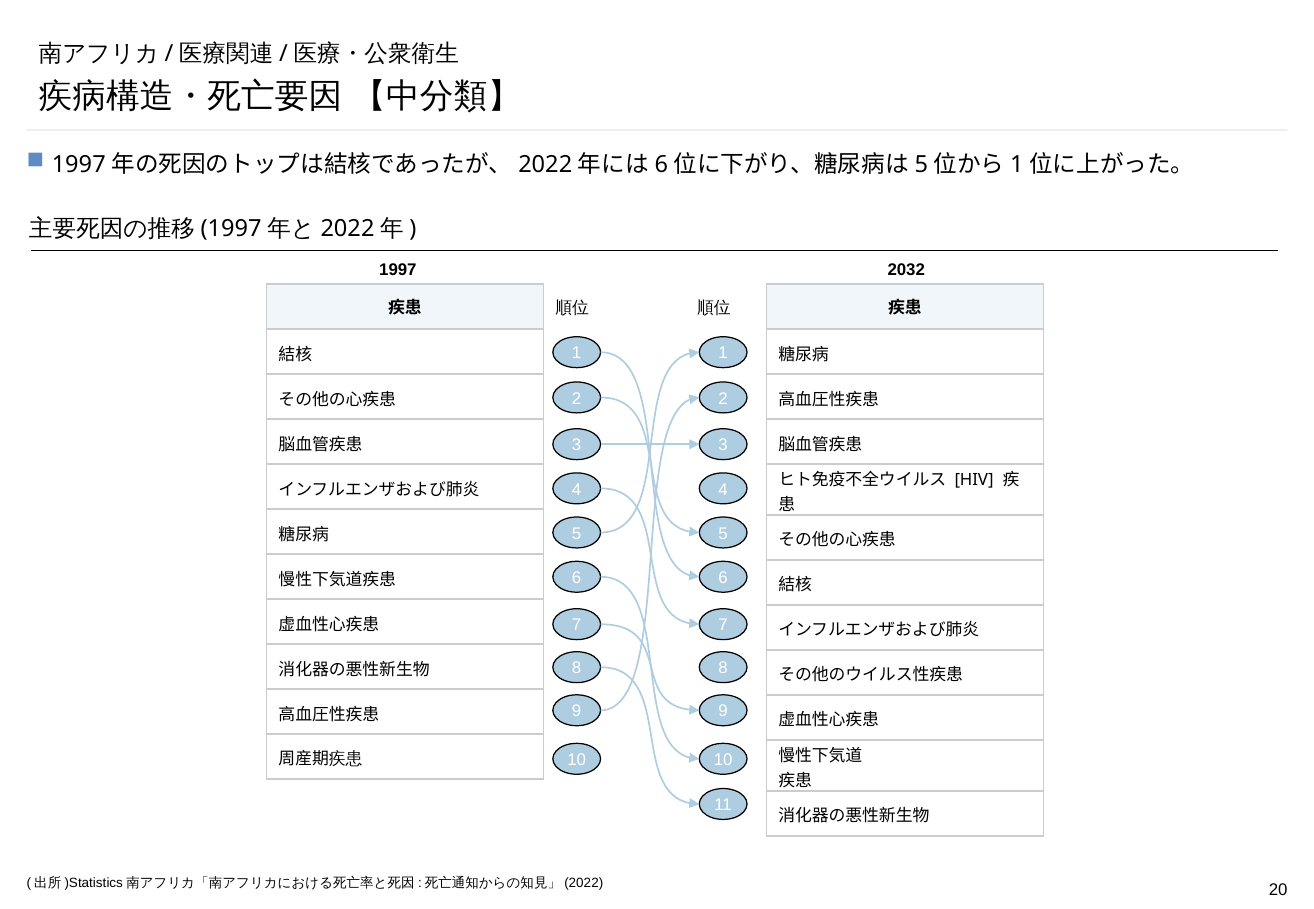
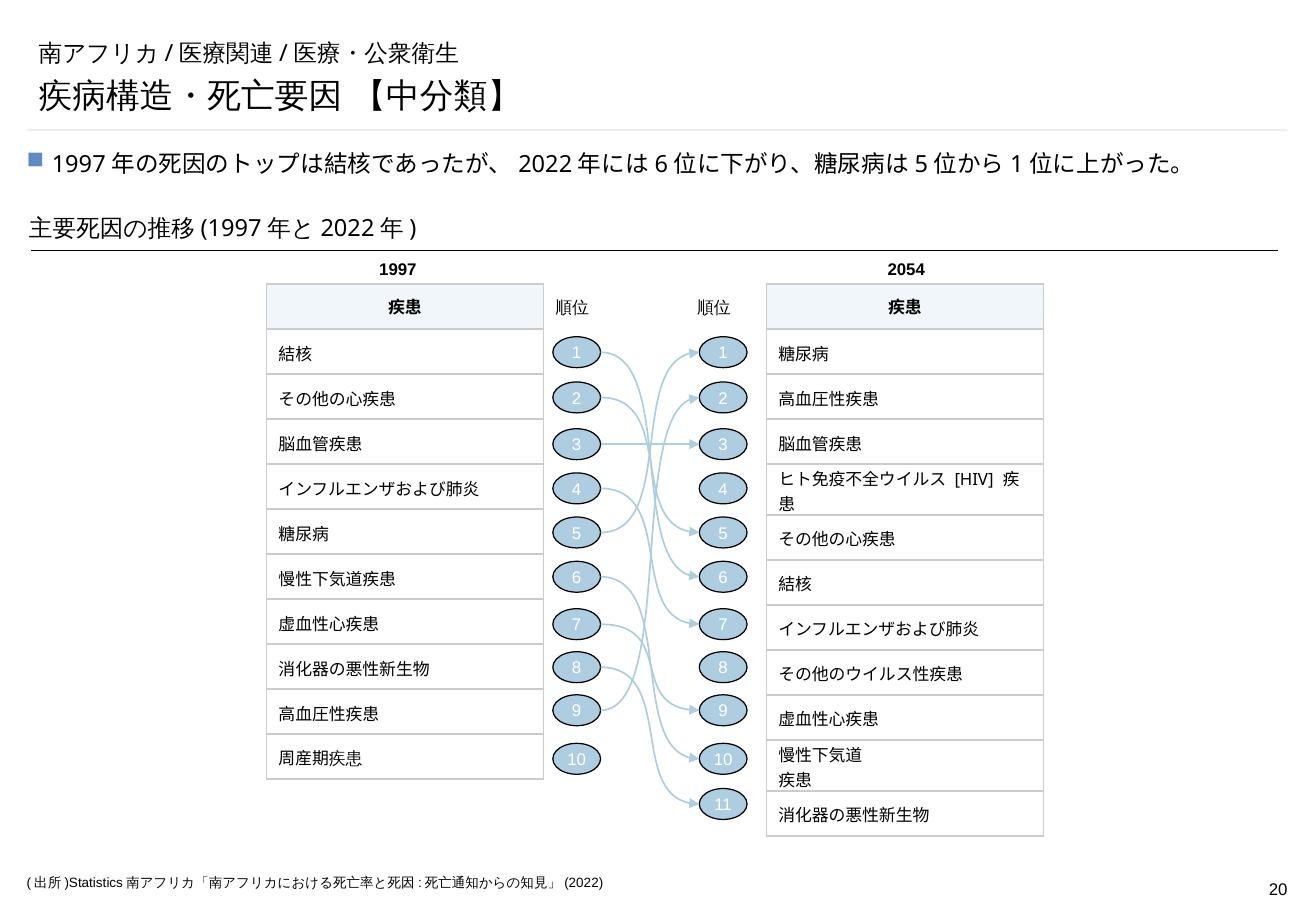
2032: 2032 -> 2054 (906, 270)
